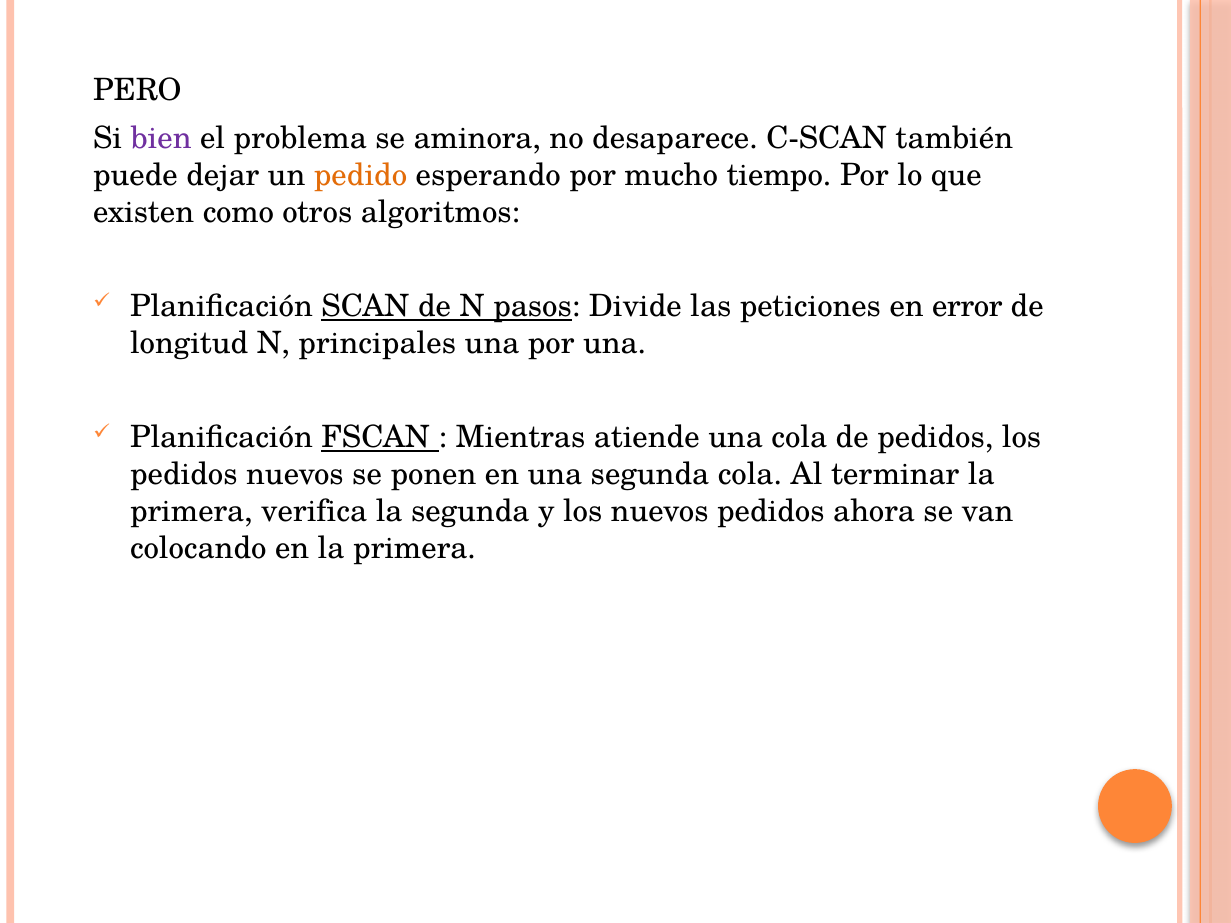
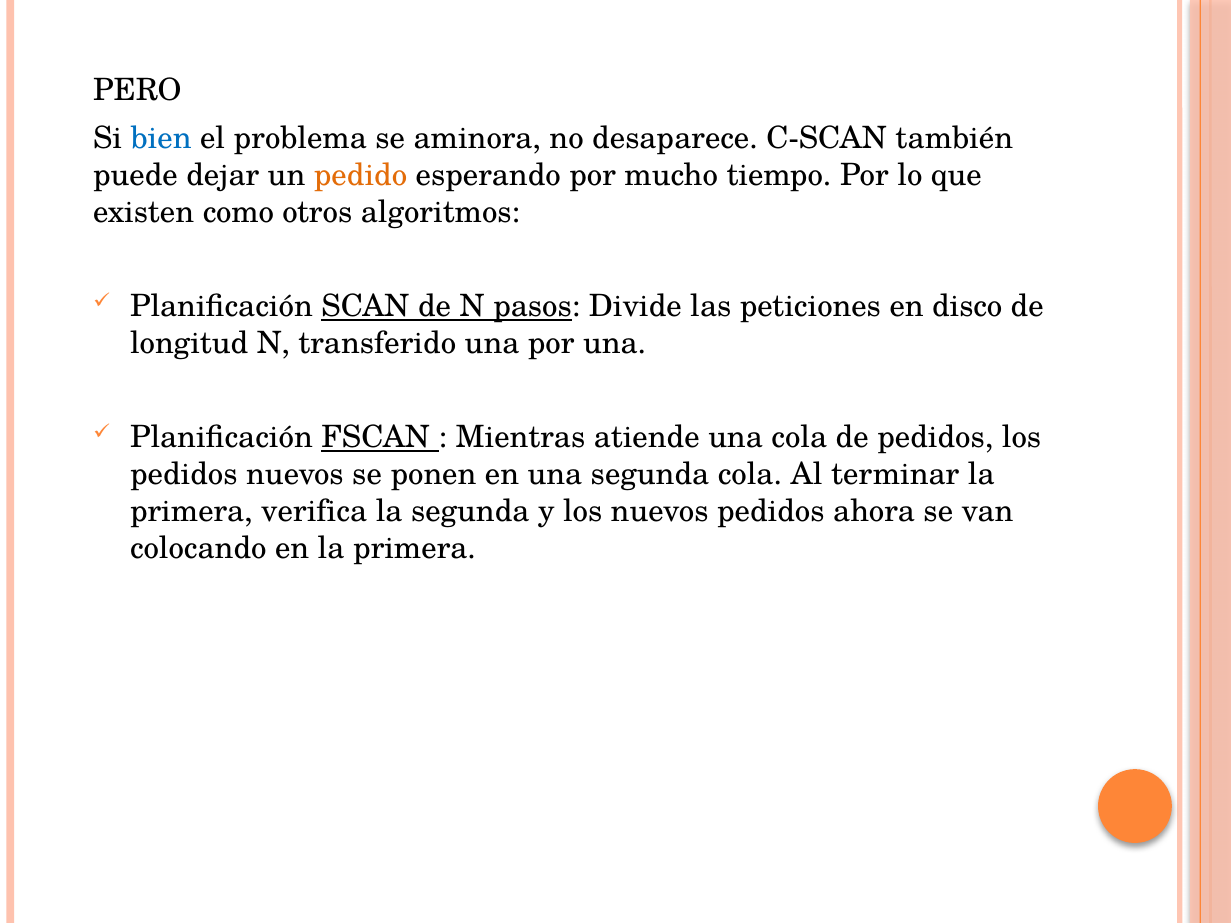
bien colour: purple -> blue (161, 138)
error: error -> disco (967, 306)
principales: principales -> transferido (377, 343)
